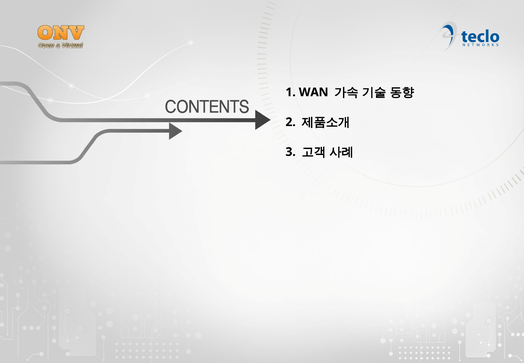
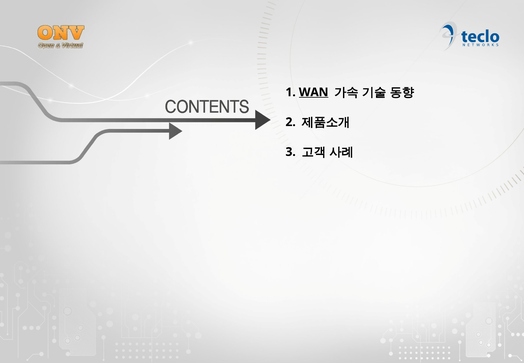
WAN underline: none -> present (314, 92)
